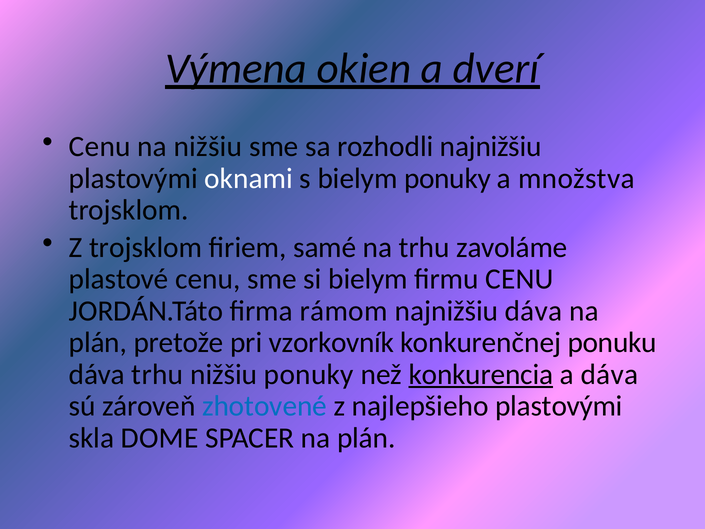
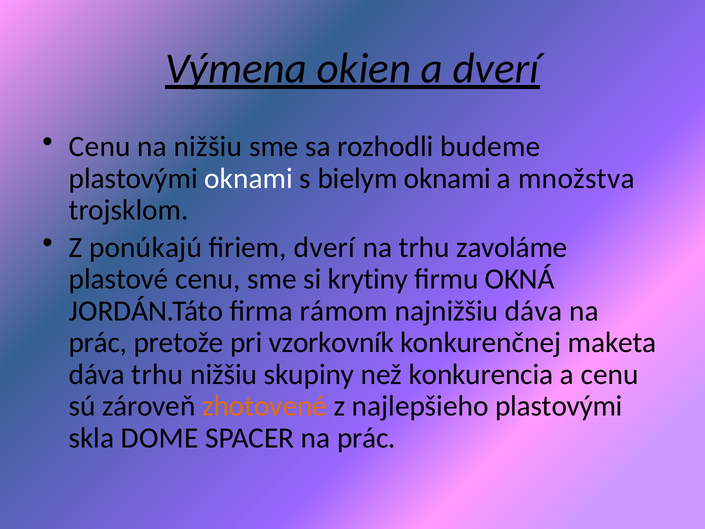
rozhodli najnižšiu: najnižšiu -> budeme (490, 147)
bielym ponuky: ponuky -> oknami (447, 178)
Z trojsklom: trojsklom -> ponúkajú (146, 247)
firiem samé: samé -> dverí (324, 247)
si bielym: bielym -> krytiny (368, 279)
firmu CENU: CENU -> OKNÁ (520, 279)
plán: plán -> prác (98, 343)
ponuku: ponuku -> maketa (612, 343)
nižšiu ponuky: ponuky -> skupiny (309, 374)
konkurencia underline: present -> none (481, 374)
a dáva: dáva -> cenu (610, 374)
zhotovené colour: blue -> orange (265, 406)
SPACER na plán: plán -> prác (366, 438)
